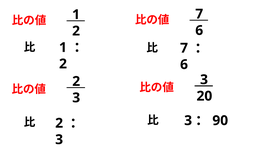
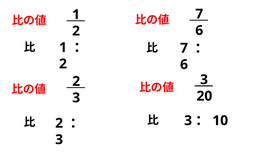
90: 90 -> 10 (220, 121)
